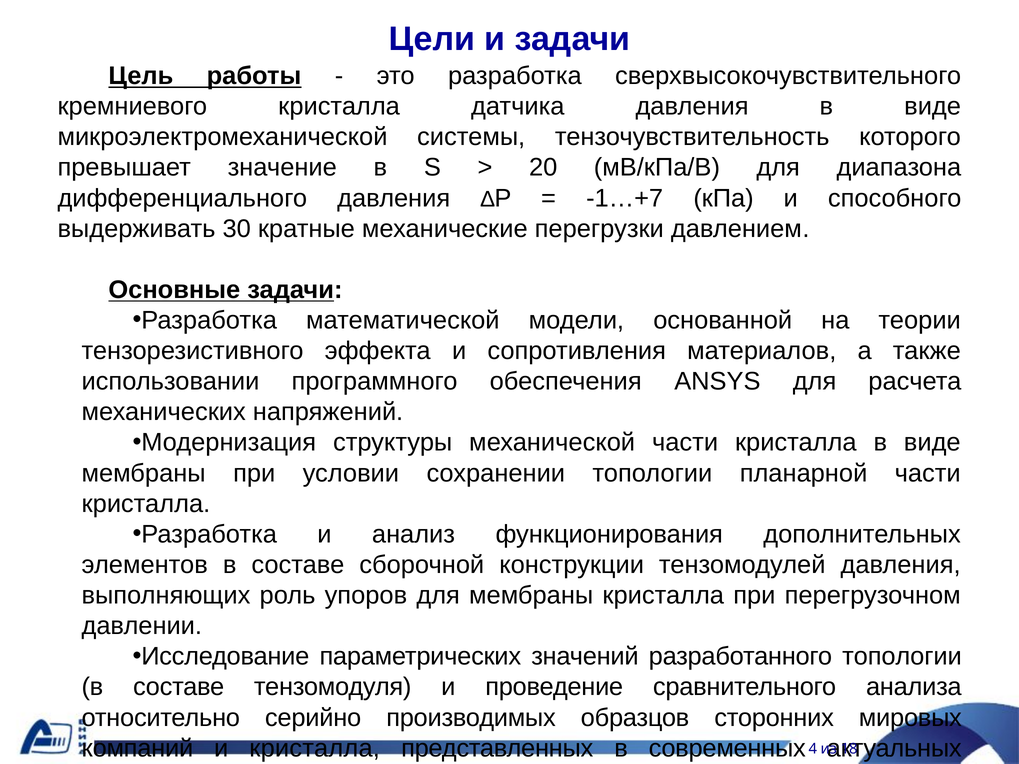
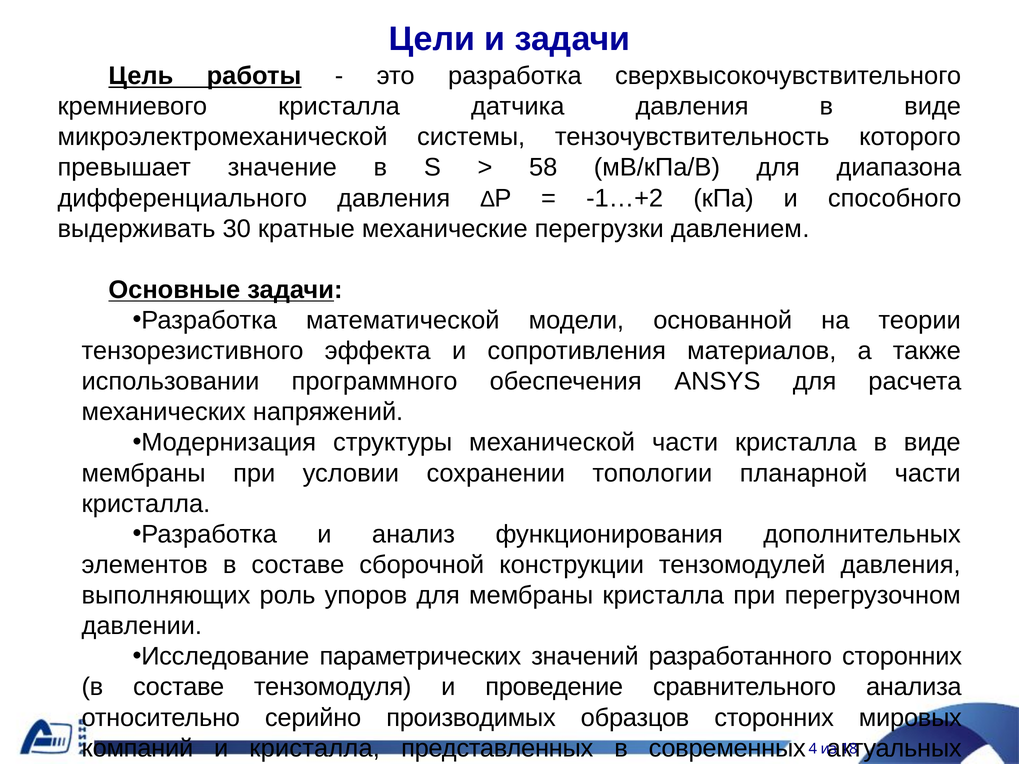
20: 20 -> 58 (543, 168)
-1…+7: -1…+7 -> -1…+2 (625, 198)
разработанного топологии: топологии -> сторонних (902, 657)
